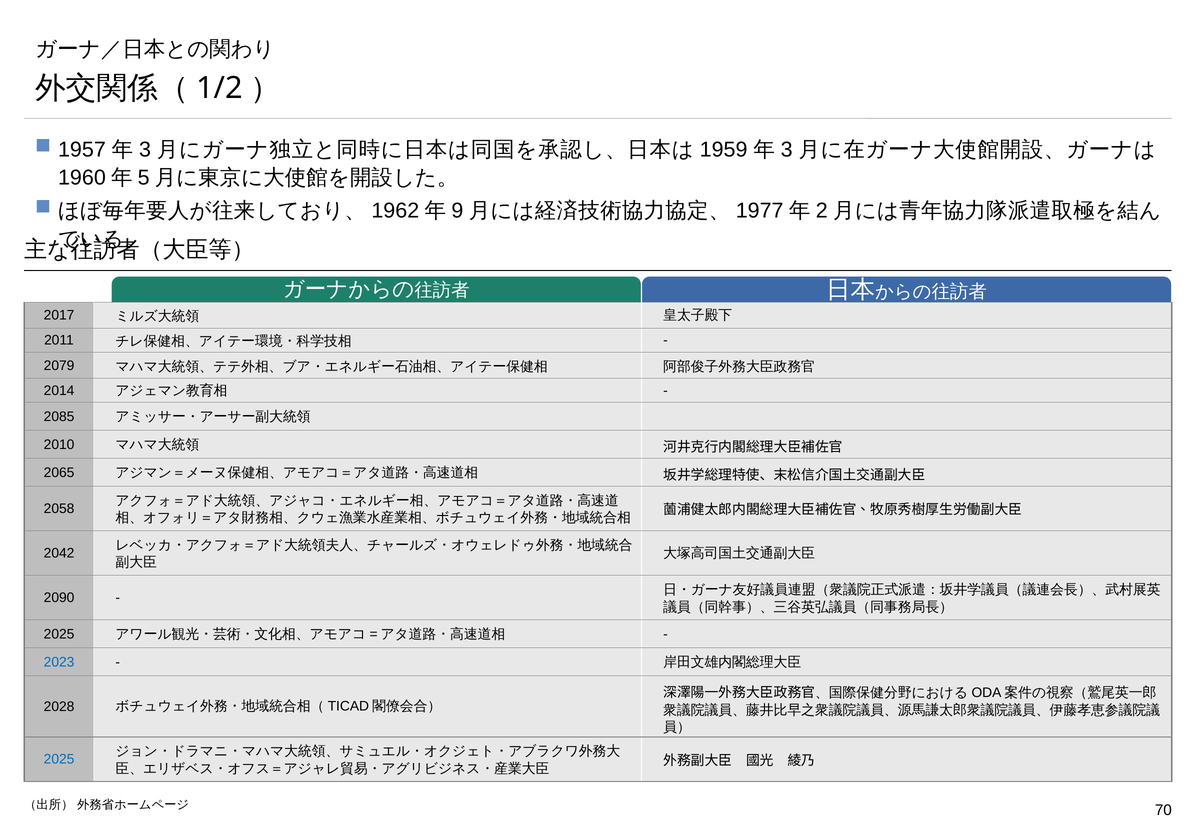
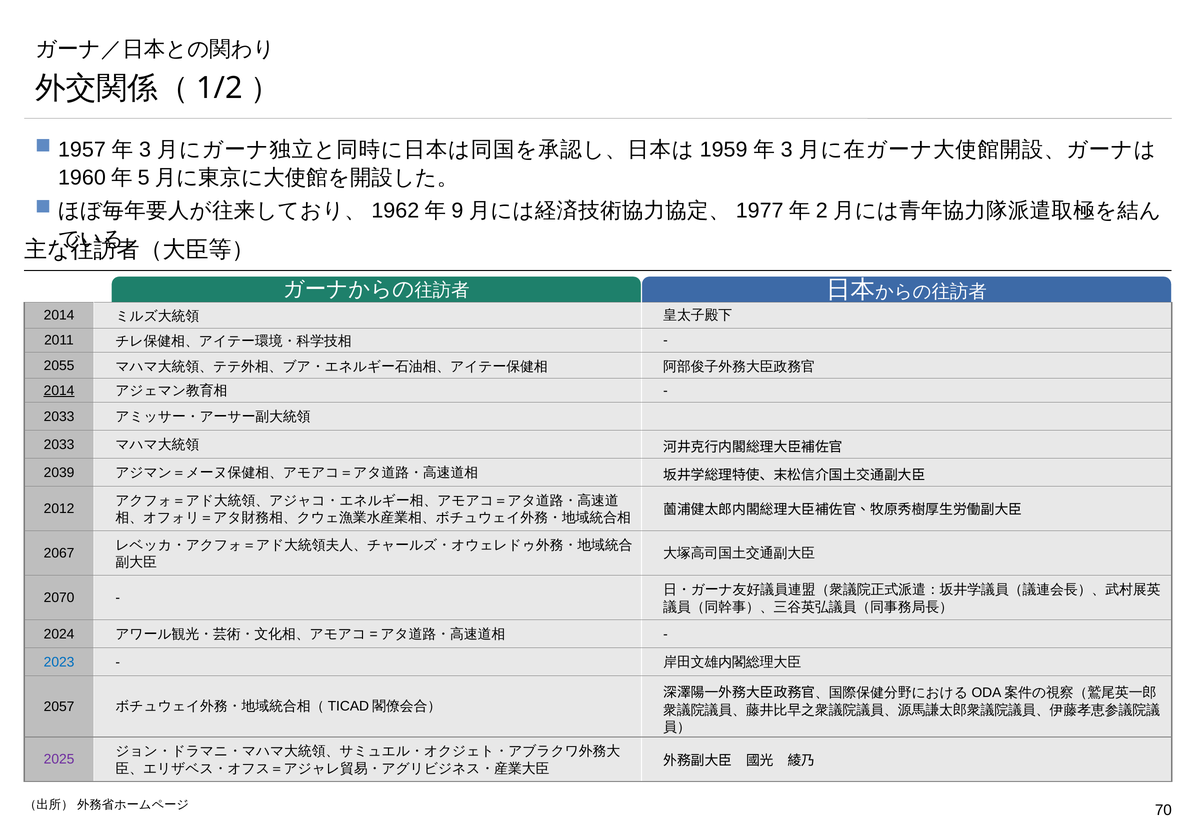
2017: 2017 -> 2014 (59, 315)
2079: 2079 -> 2055 (59, 365)
2014 underline: none -> present (59, 390)
2085: 2085 -> 2033 (59, 417)
2010: 2010 -> 2033 (59, 445)
2065: 2065 -> 2039 (59, 472)
2058: 2058 -> 2012 (59, 509)
2042: 2042 -> 2067 (59, 553)
2090: 2090 -> 2070 (59, 598)
2025: 2025 -> 2024 (59, 634)
2028: 2028 -> 2057 (59, 707)
2025 colour: blue -> purple (59, 759)
